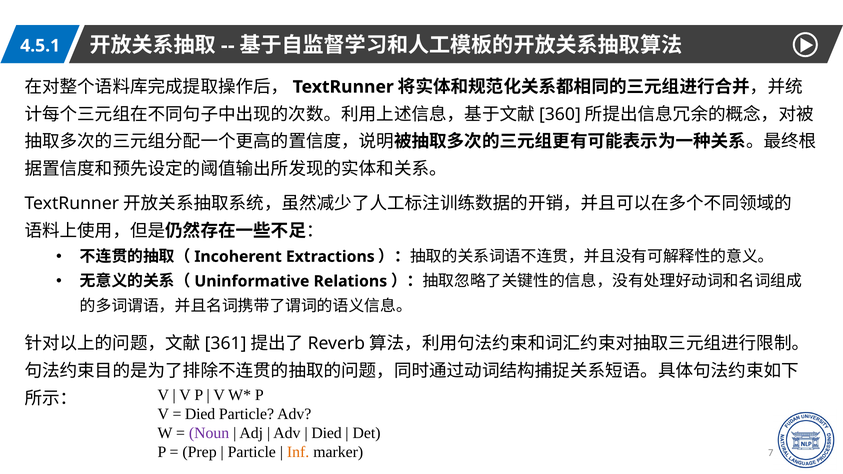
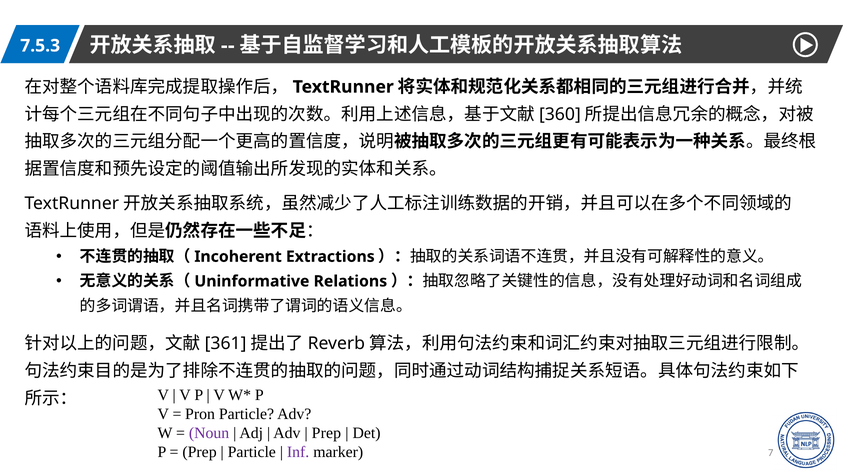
4.5.1: 4.5.1 -> 7.5.3 (40, 46)
Died: Died -> Pron (200, 414)
Died: Died -> Prep (326, 433)
Inf colour: orange -> purple (298, 452)
